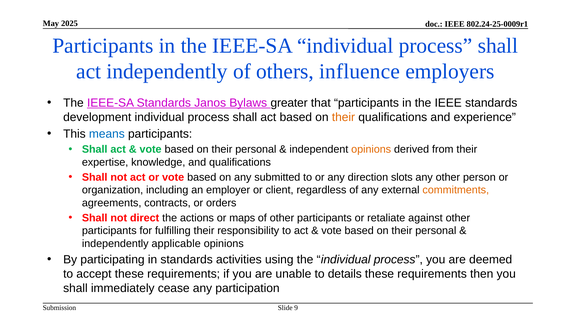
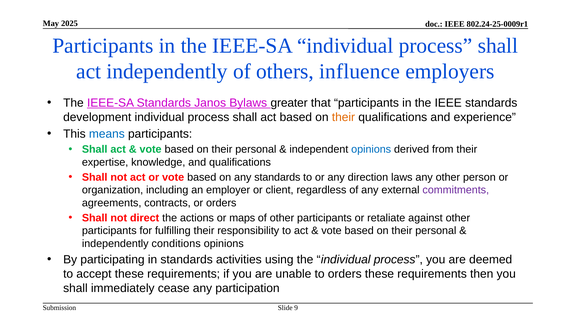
opinions colour: orange -> blue (371, 149)
any submitted: submitted -> standards (277, 177)
slots: slots -> laws (402, 177)
commitments colour: orange -> purple (456, 190)
applicable: applicable -> conditions (176, 244)
to details: details -> orders (345, 274)
